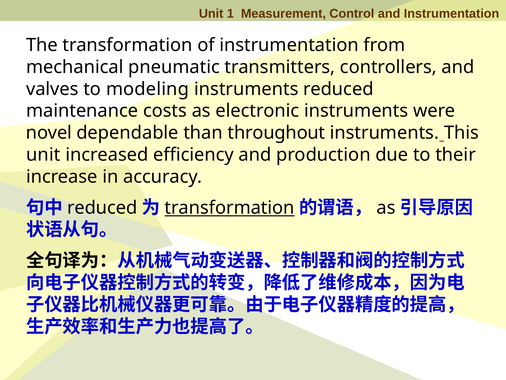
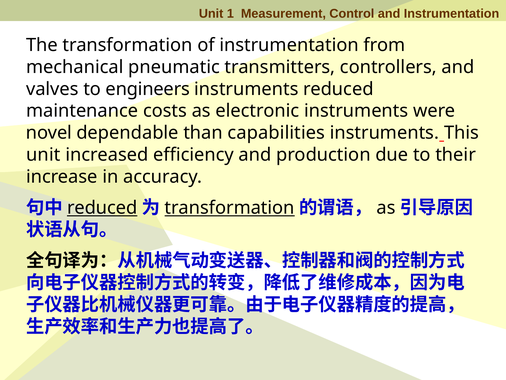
modeling: modeling -> engineers (148, 89)
throughout: throughout -> capabilities (276, 133)
reduced underline: none -> present (102, 208)
